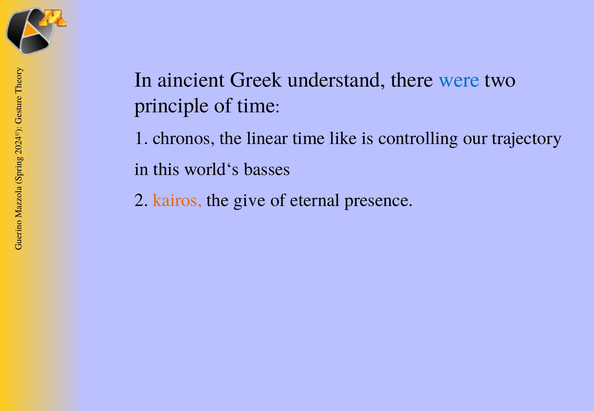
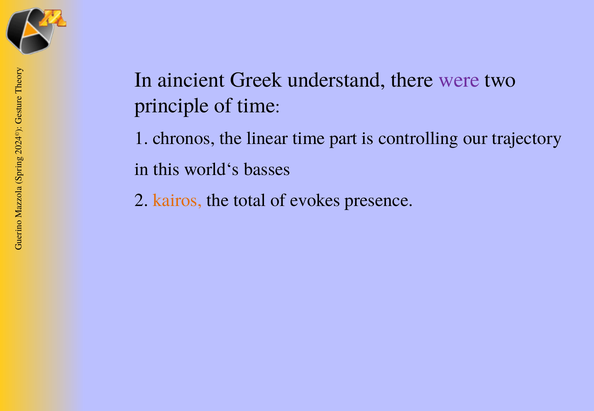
were colour: blue -> purple (459, 80)
like: like -> part (343, 138)
give: give -> total (250, 200)
eternal: eternal -> evokes (315, 200)
